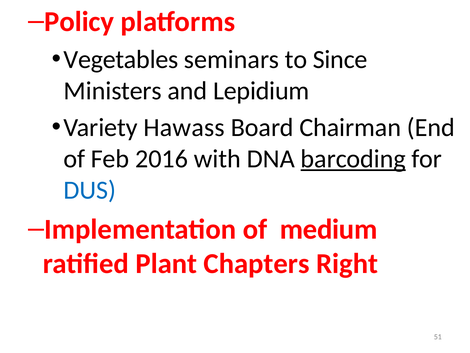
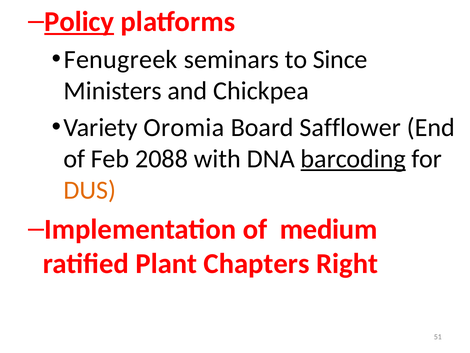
Policy underline: none -> present (79, 22)
Vegetables: Vegetables -> Fenugreek (121, 60)
Lepidium: Lepidium -> Chickpea (261, 91)
Hawass: Hawass -> Oromia (184, 127)
Chairman: Chairman -> Safflower (350, 127)
2016: 2016 -> 2088 (162, 159)
DUS colour: blue -> orange (90, 190)
